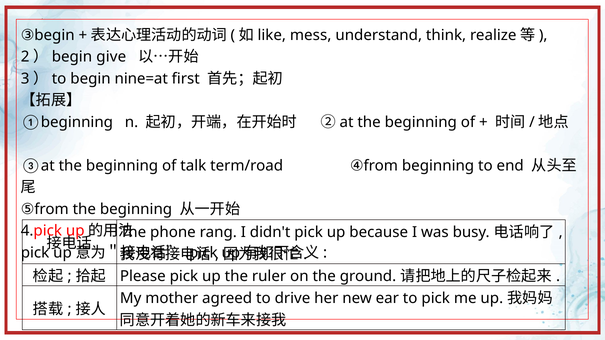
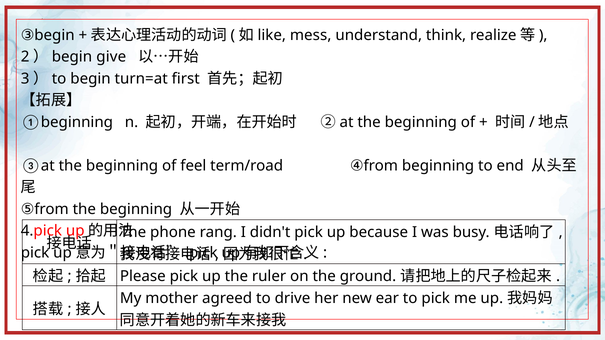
nine=at: nine=at -> turn=at (141, 79)
talk: talk -> feel (193, 166)
